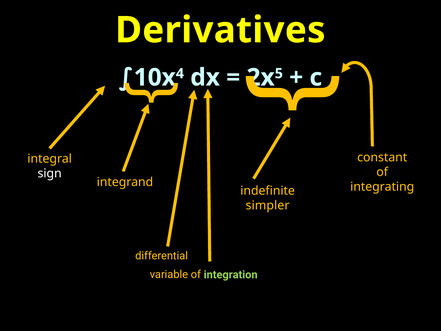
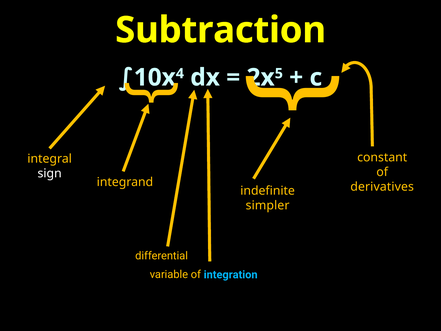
Derivatives: Derivatives -> Subtraction (221, 30)
integrating: integrating -> derivatives (382, 187)
integration colour: light green -> light blue (231, 274)
